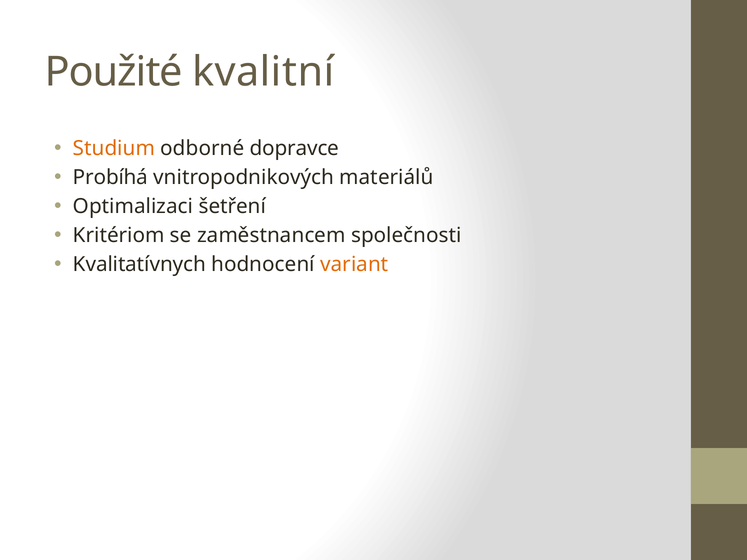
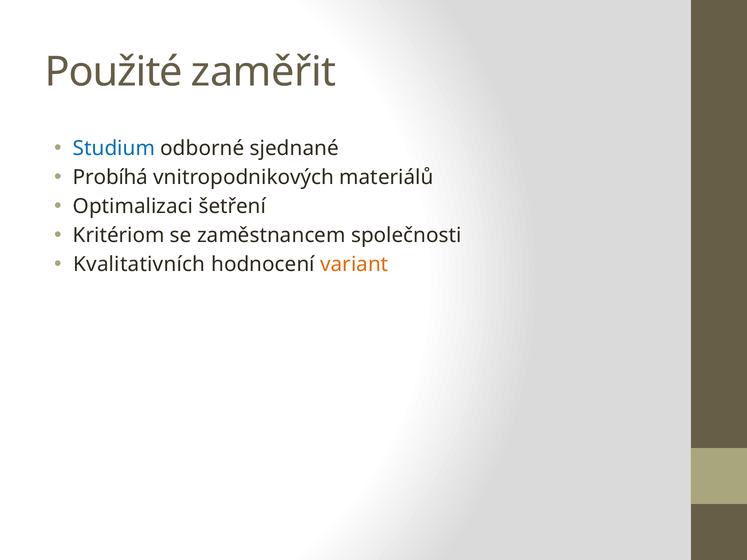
kvalitní: kvalitní -> zaměřit (264, 72)
Studium colour: orange -> blue (114, 148)
dopravce: dopravce -> sjednané (294, 148)
Kvalitatívnych: Kvalitatívnych -> Kvalitativních (139, 265)
